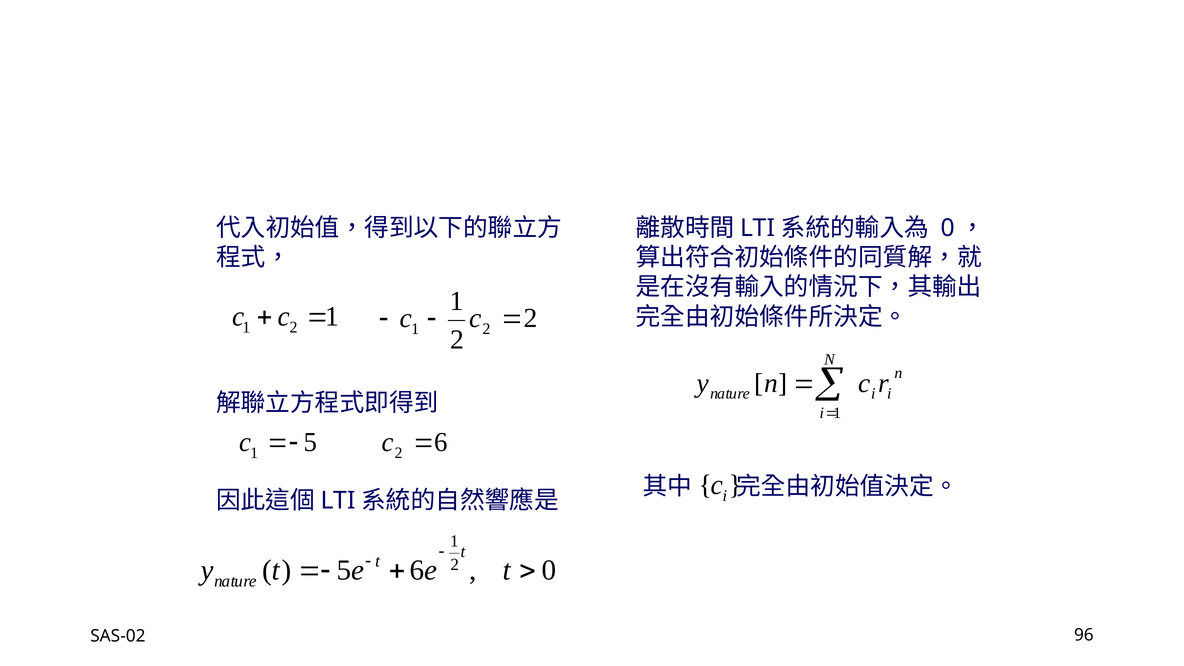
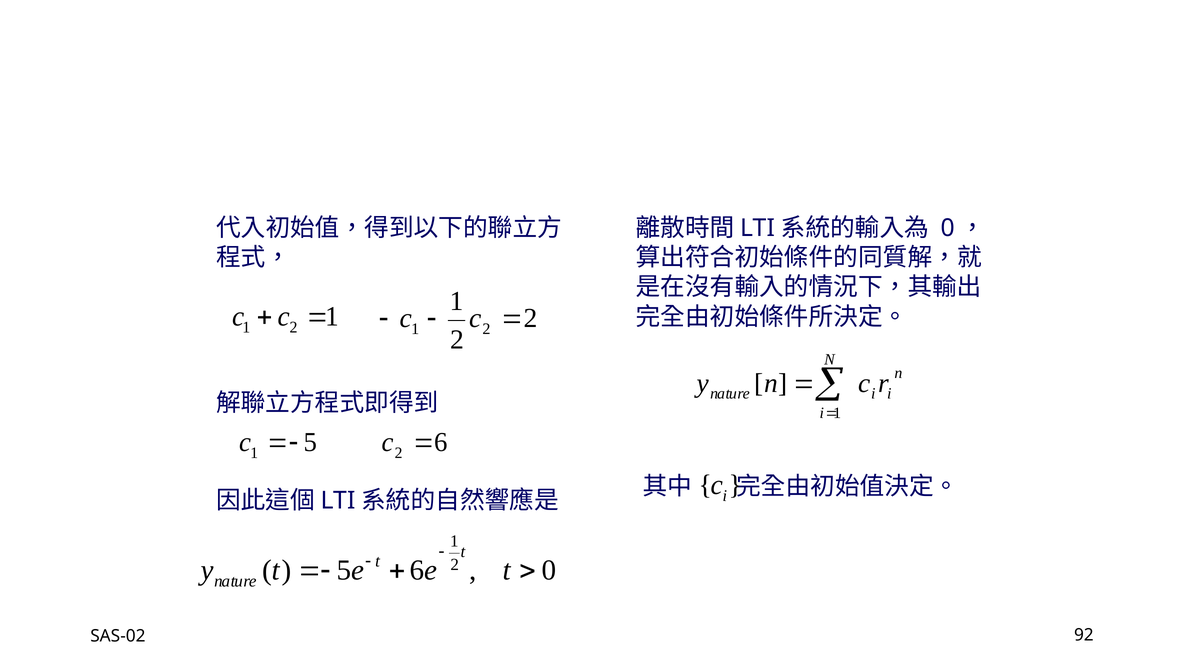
96: 96 -> 92 (1084, 635)
